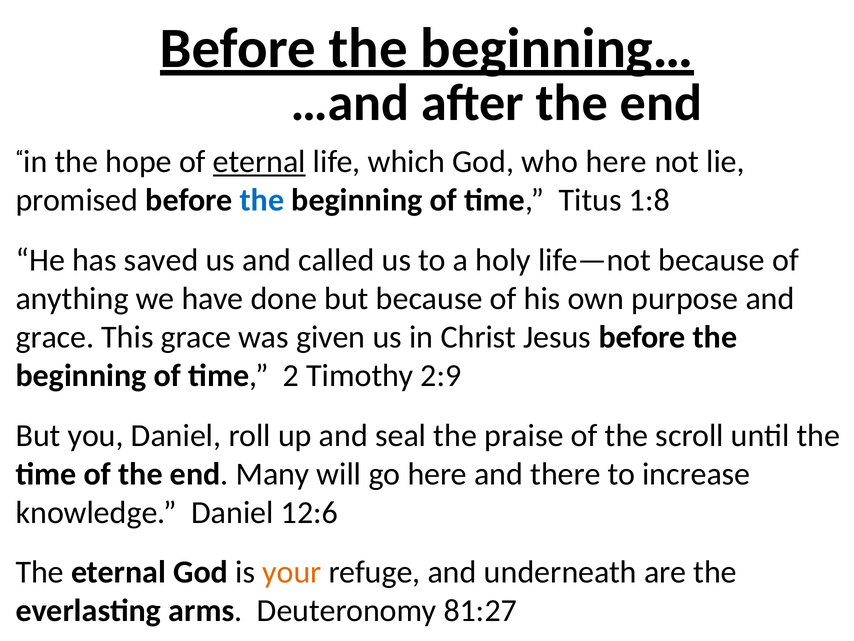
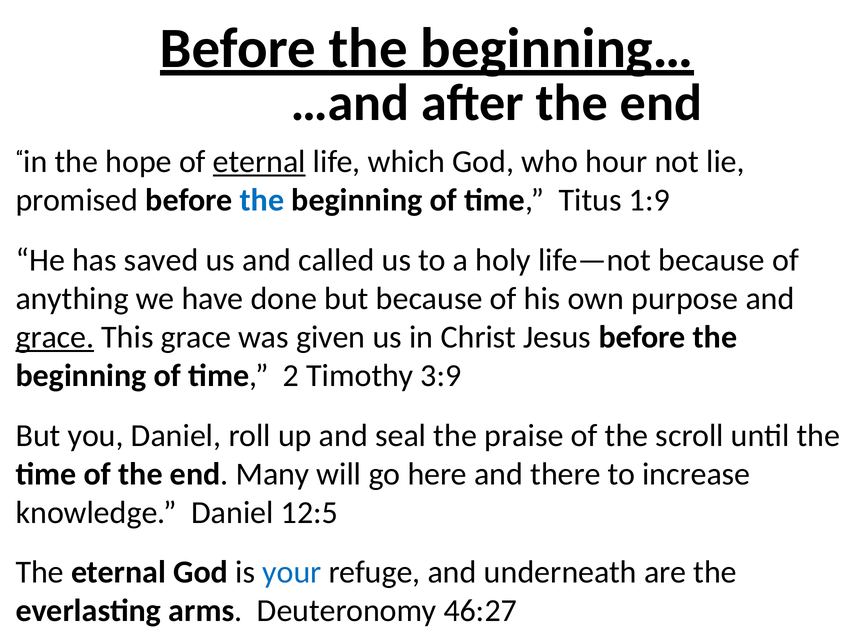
who here: here -> hour (616, 162)
1:8: 1:8 -> 1:9 (649, 200)
grace underline: none -> present (55, 337)
2:9: 2:9 -> 3:9 (441, 375)
12:6: 12:6 -> 12:5 (309, 512)
your colour: orange -> blue (292, 572)
81:27: 81:27 -> 46:27 (480, 610)
